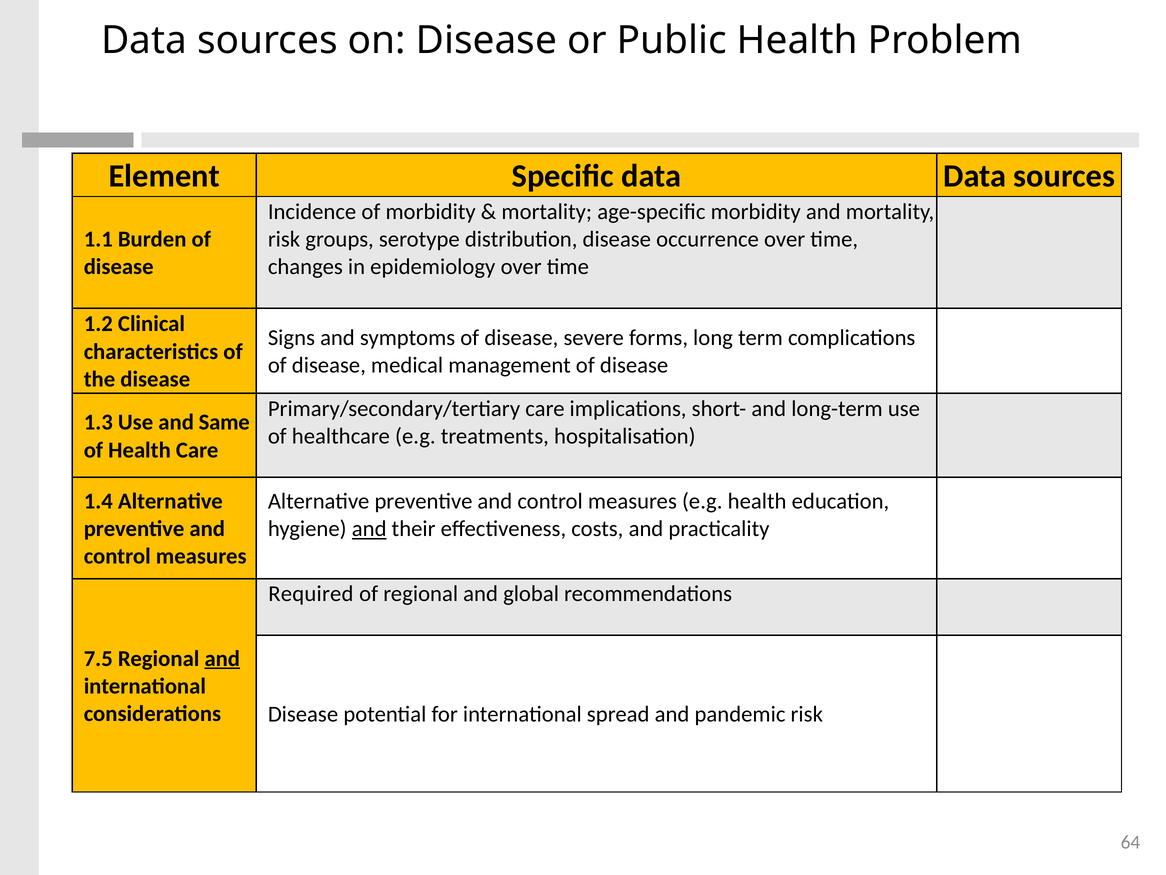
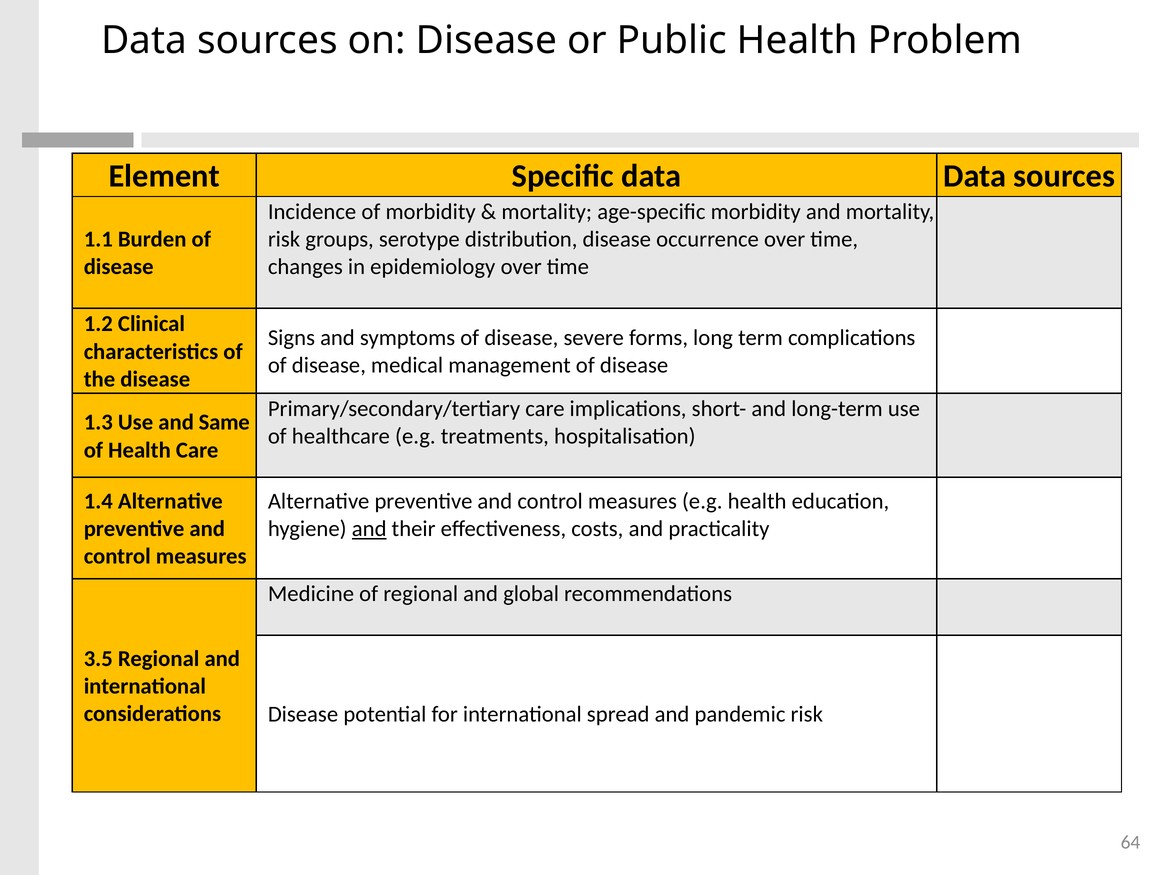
Required: Required -> Medicine (311, 594)
7.5: 7.5 -> 3.5 (98, 658)
and underline: present -> none (222, 658)
